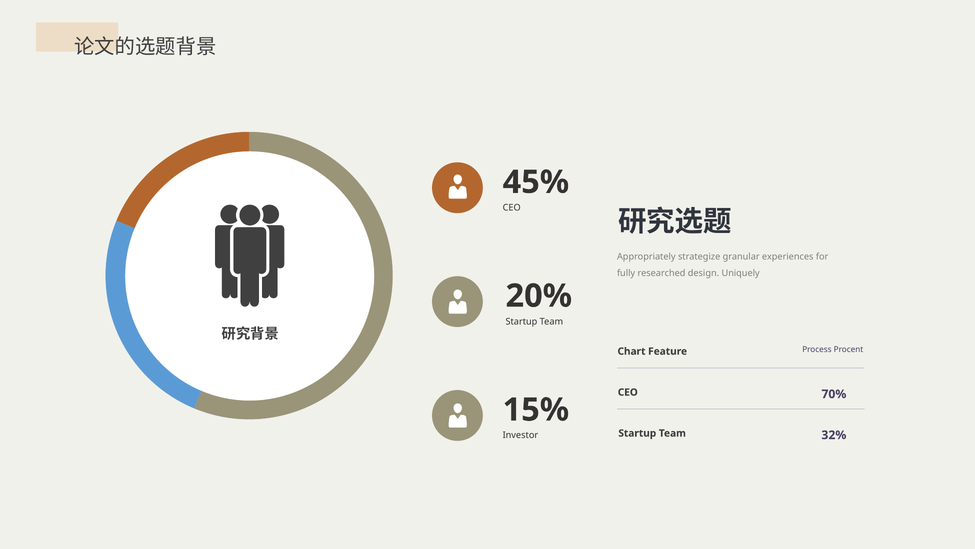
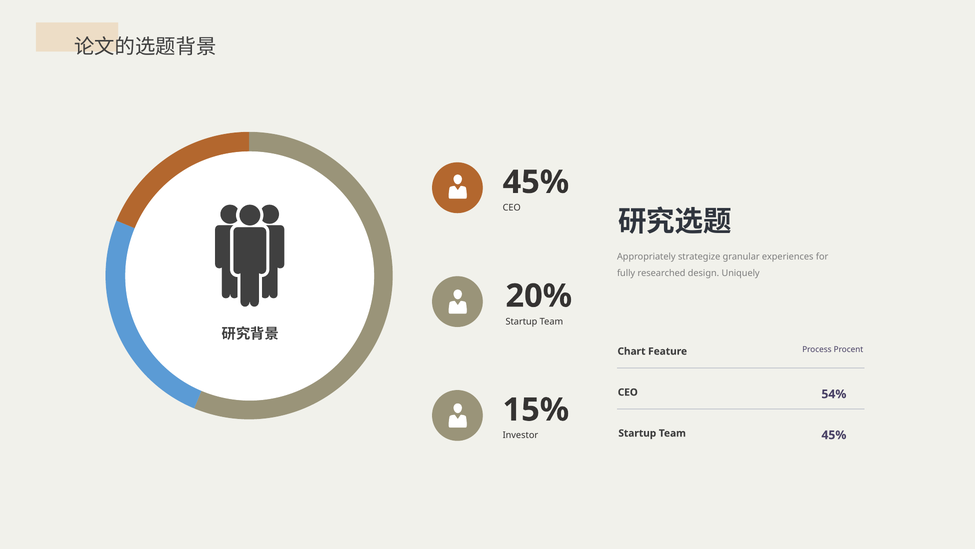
70%: 70% -> 54% (834, 394)
Team 32%: 32% -> 45% (834, 435)
